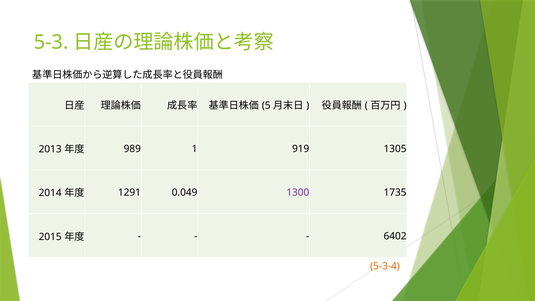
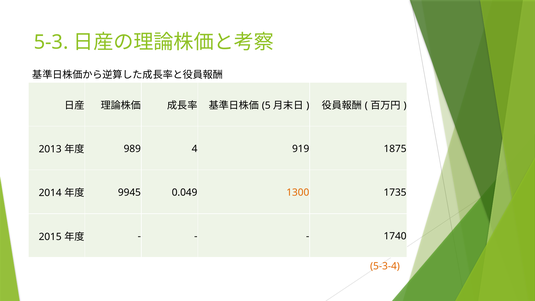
1: 1 -> 4 (195, 149)
1305: 1305 -> 1875 (395, 149)
1291: 1291 -> 9945 (129, 192)
1300 colour: purple -> orange (298, 192)
6402: 6402 -> 1740 (395, 236)
